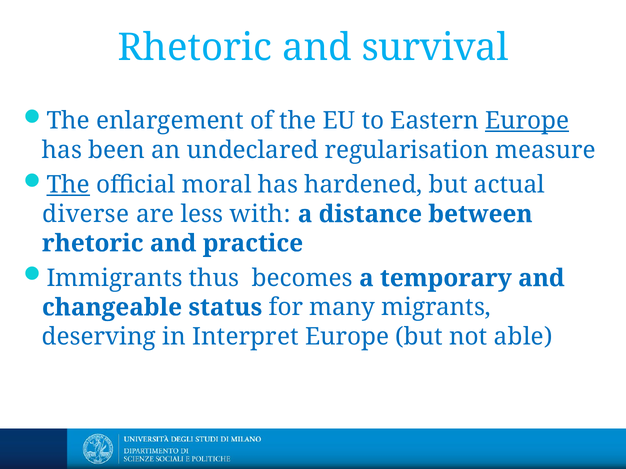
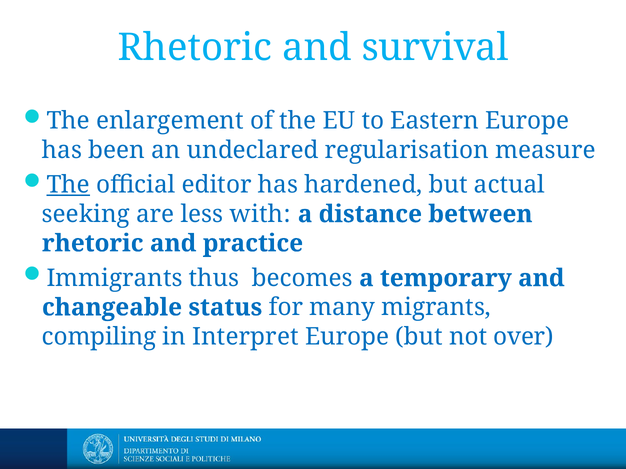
Europe underline: present -> none (527, 121)
moral: moral -> editor (217, 185)
diverse: diverse -> seeking (86, 214)
deserving: deserving -> compiling (99, 337)
able: able -> over (523, 337)
